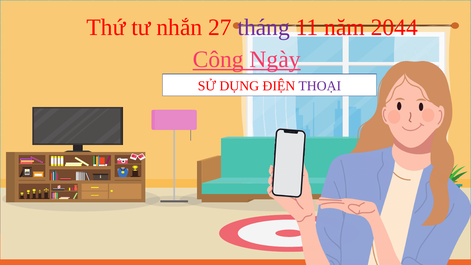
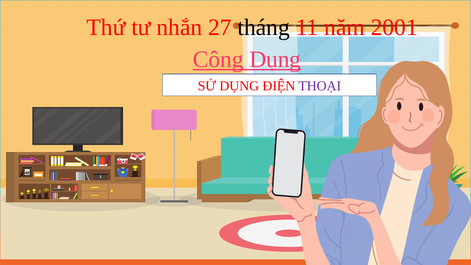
tháng colour: purple -> black (264, 27)
2044: 2044 -> 2001 (394, 27)
Công Ngày: Ngày -> Dụng (275, 59)
